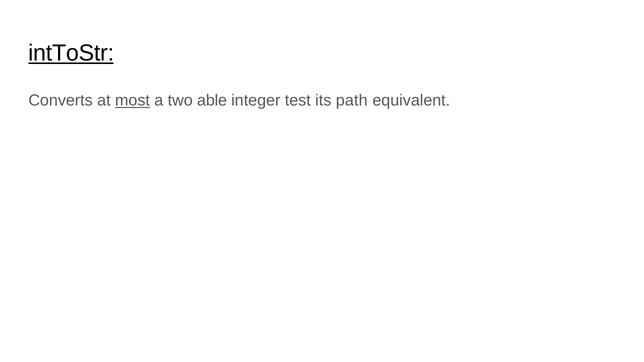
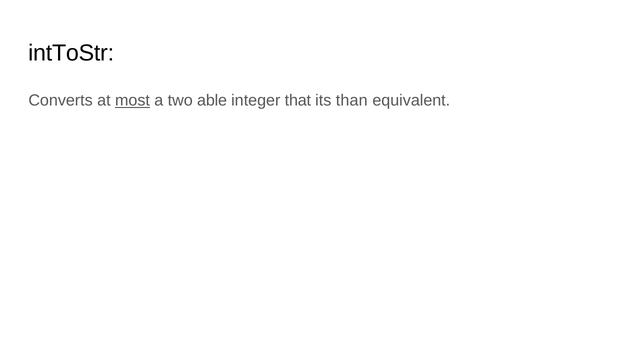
intToStr underline: present -> none (71, 53)
test: test -> that (298, 101)
path: path -> than (352, 101)
